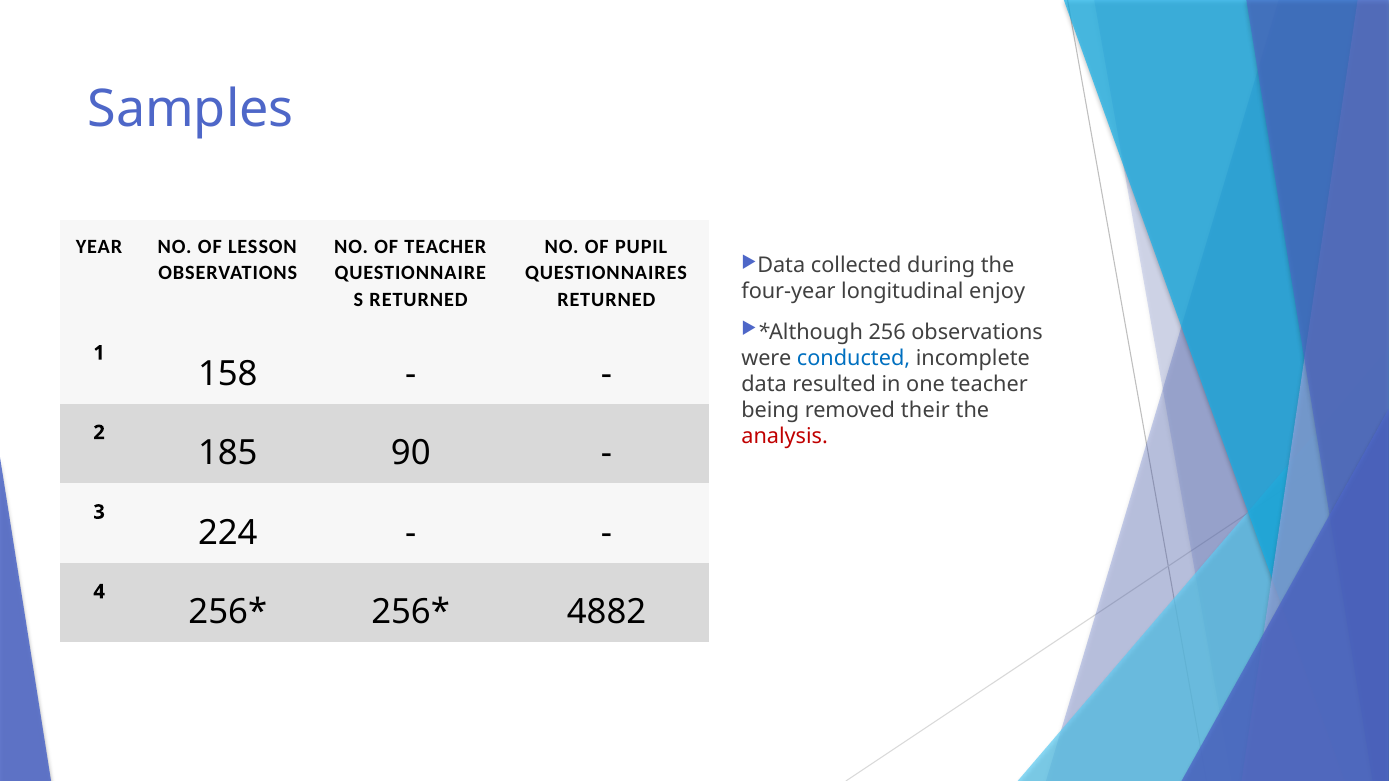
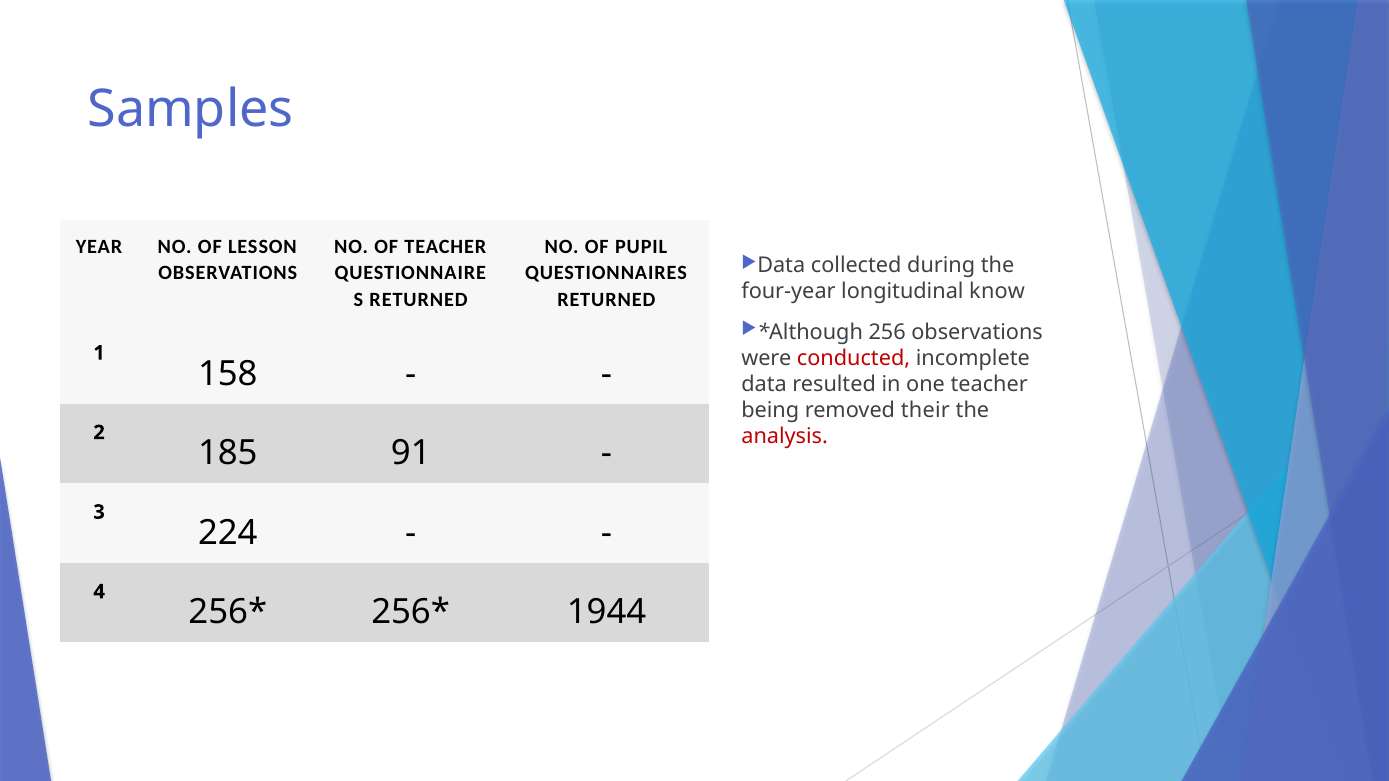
enjoy: enjoy -> know (997, 292)
conducted colour: blue -> red (854, 358)
90: 90 -> 91 (411, 453)
4882: 4882 -> 1944 (607, 612)
